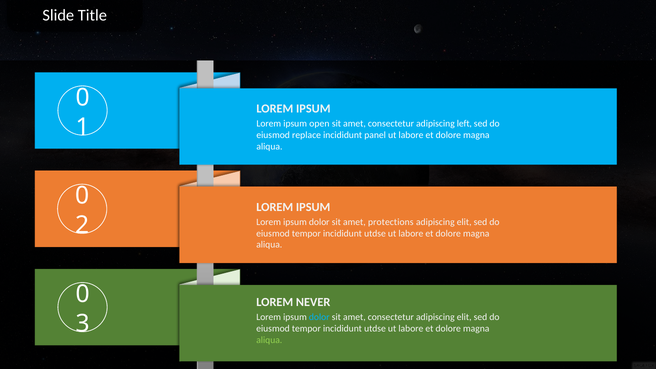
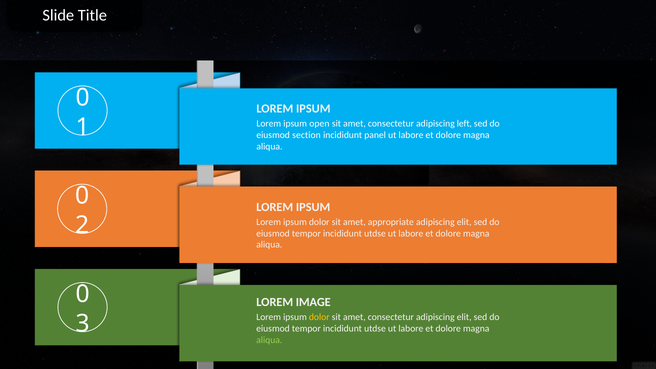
replace: replace -> section (306, 135)
protections: protections -> appropriate (391, 222)
NEVER: NEVER -> IMAGE (313, 302)
dolor colour: light blue -> yellow (319, 317)
